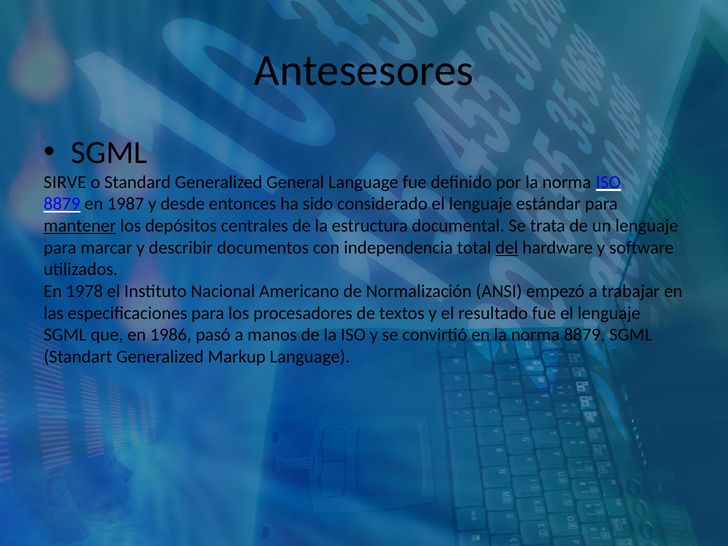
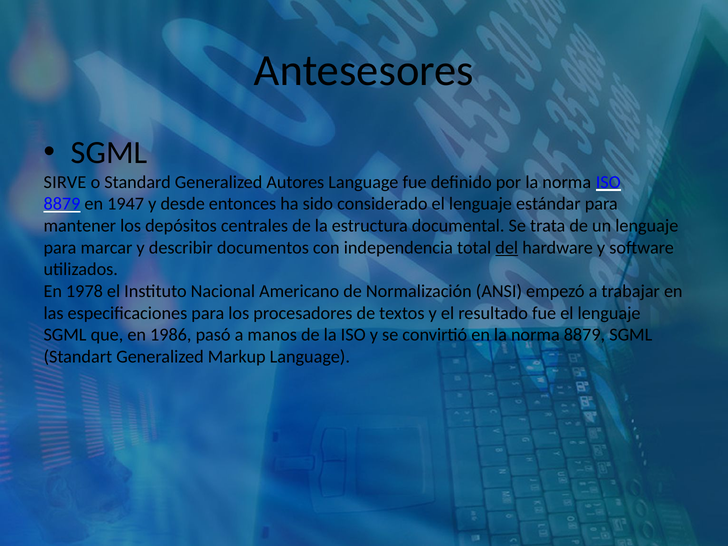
General: General -> Autores (295, 182)
1987: 1987 -> 1947 (126, 204)
mantener underline: present -> none (80, 226)
